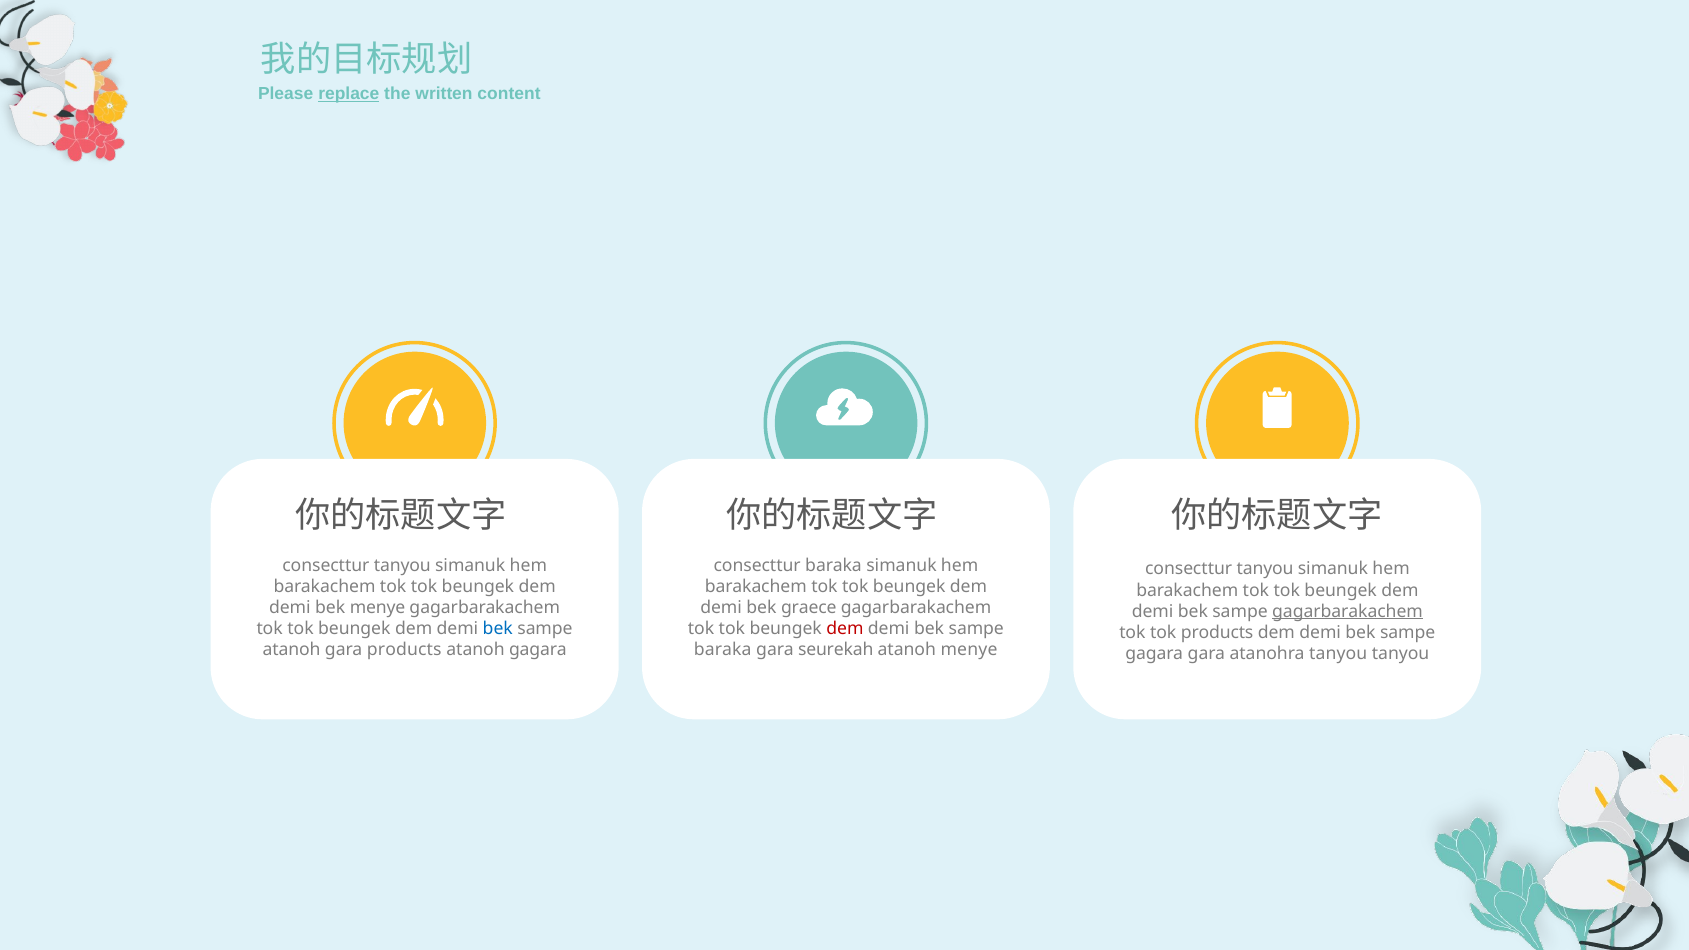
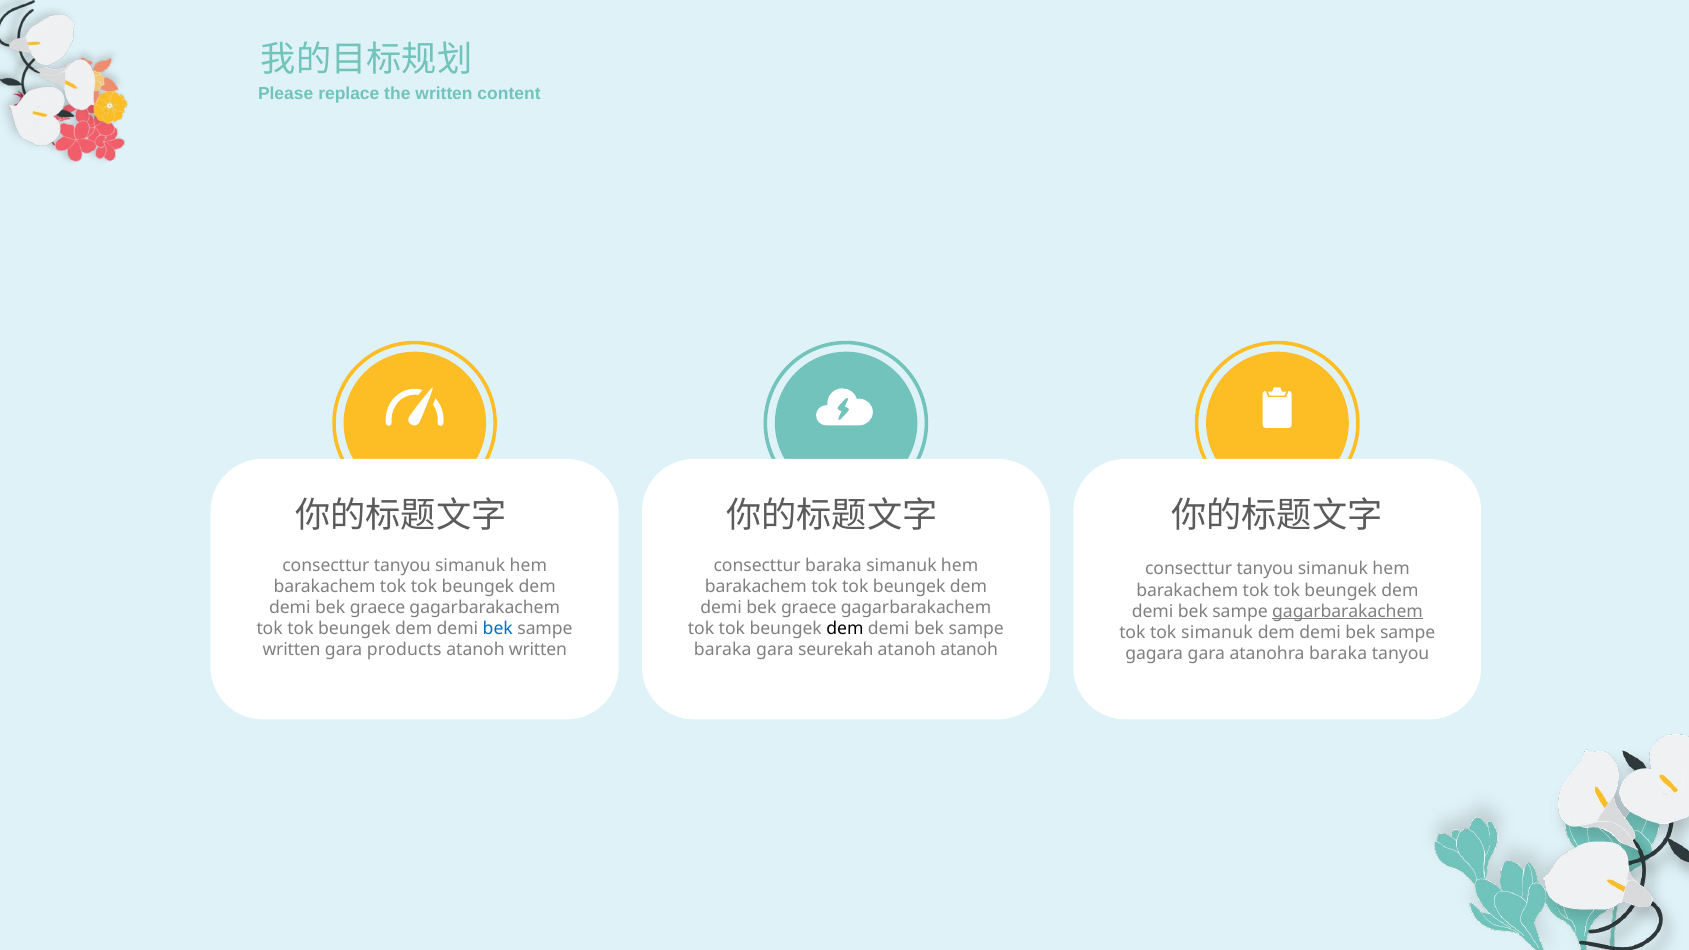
replace underline: present -> none (349, 94)
menye: menye -> graece (377, 608)
dem colour: red -> black (845, 629)
tok products: products -> simanuk (1217, 633)
atanoh: atanoh -> written (292, 650)
atanoh gagara: gagara -> written (538, 650)
atanoh menye: menye -> atanoh (969, 650)
atanohra tanyou: tanyou -> baraka (1338, 654)
